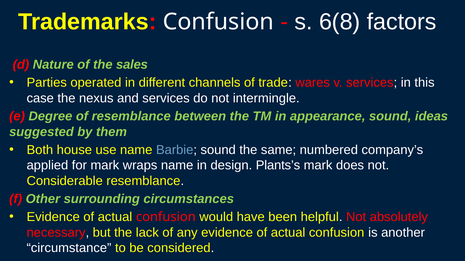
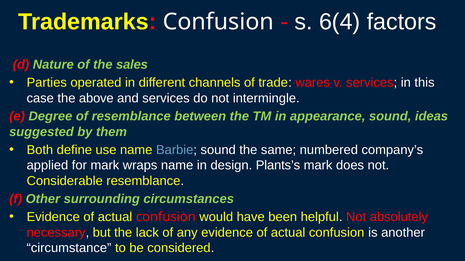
6(8: 6(8 -> 6(4 (340, 22)
nexus: nexus -> above (96, 98)
house: house -> define (74, 150)
